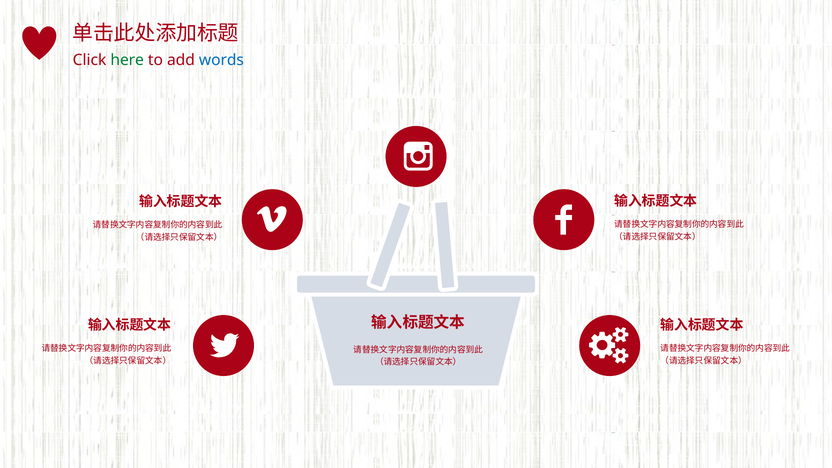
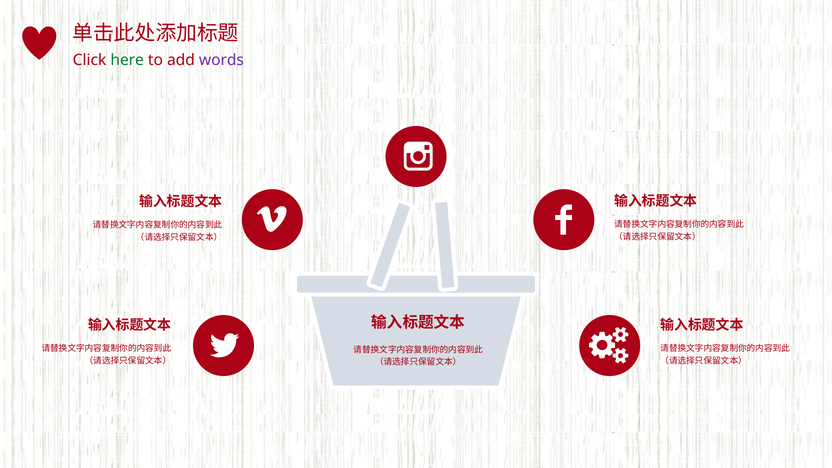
words colour: blue -> purple (221, 60)
